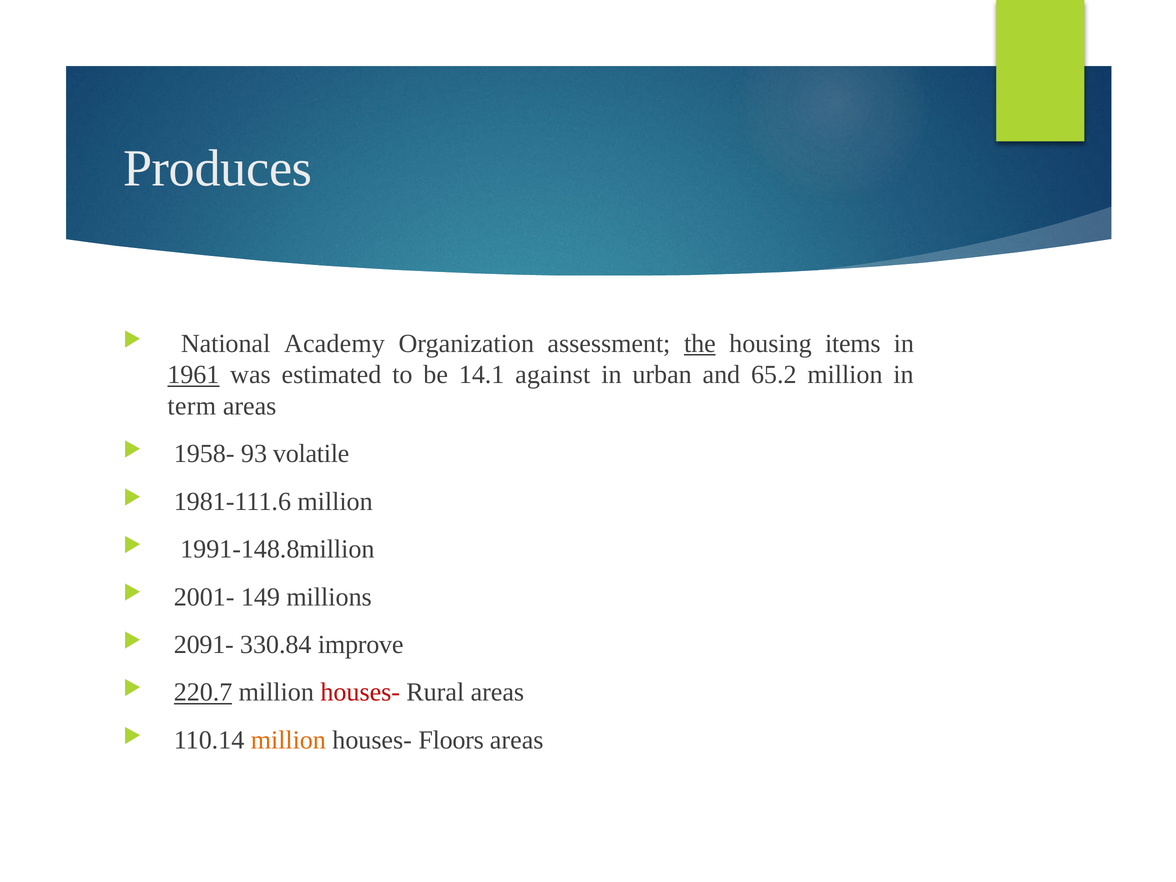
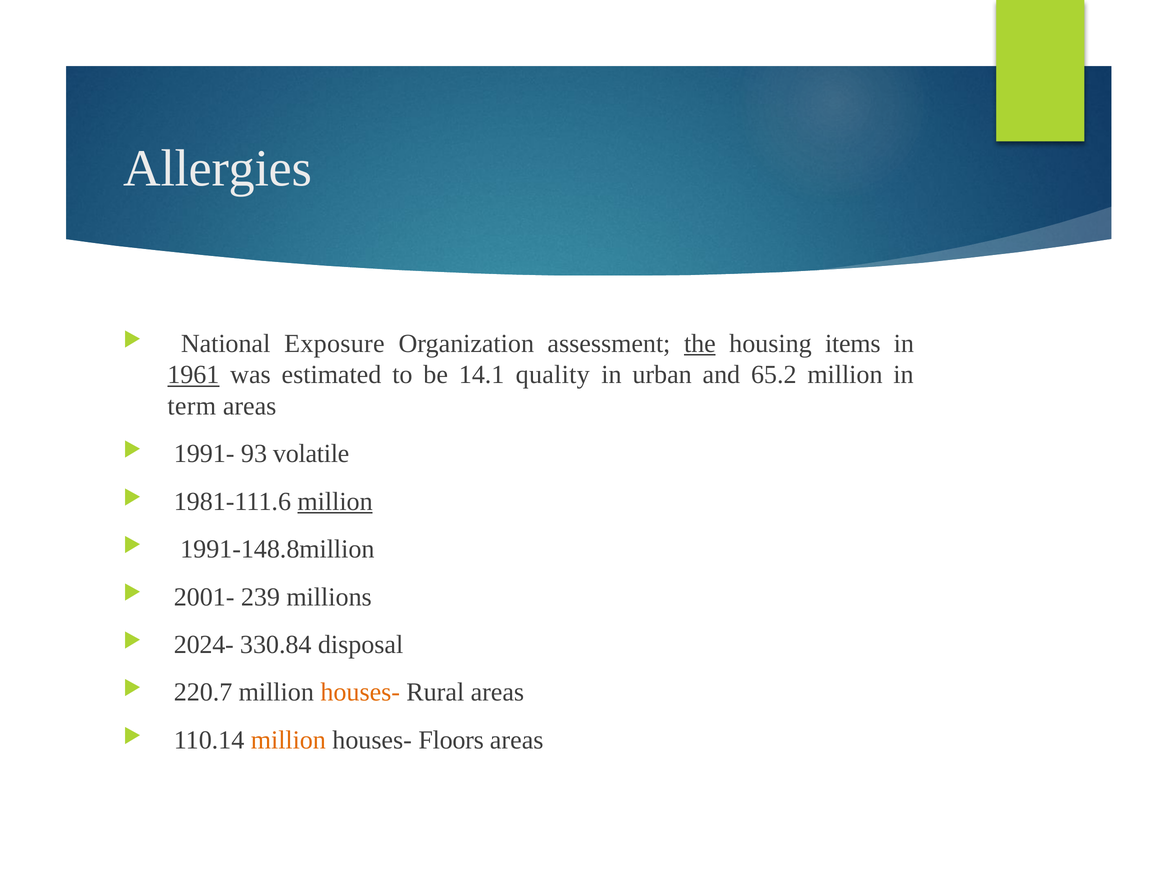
Produces: Produces -> Allergies (218, 169)
Academy: Academy -> Exposure (334, 343)
against: against -> quality (553, 375)
1958-: 1958- -> 1991- (204, 454)
million underline: none -> present (335, 502)
149: 149 -> 239 (260, 597)
2091-: 2091- -> 2024- (204, 645)
improve: improve -> disposal (361, 645)
220.7 underline: present -> none (203, 692)
houses- colour: red -> orange (360, 692)
